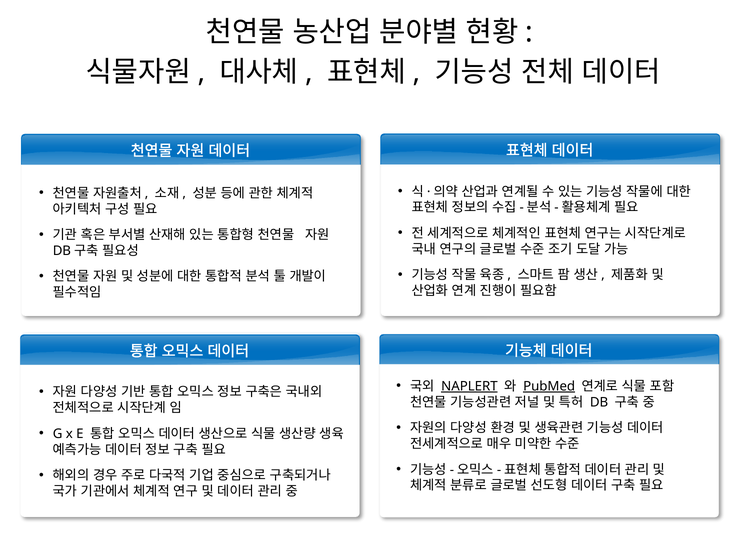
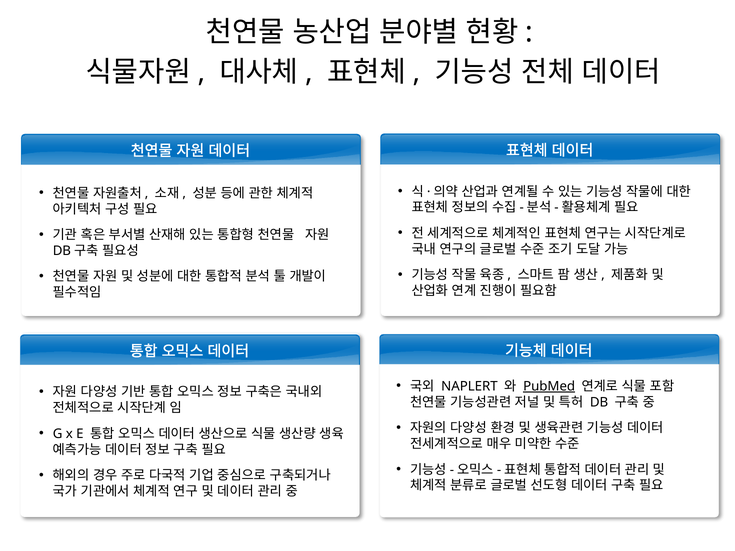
NAPLERT underline: present -> none (469, 386)
